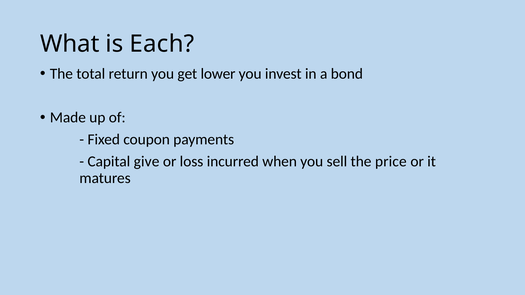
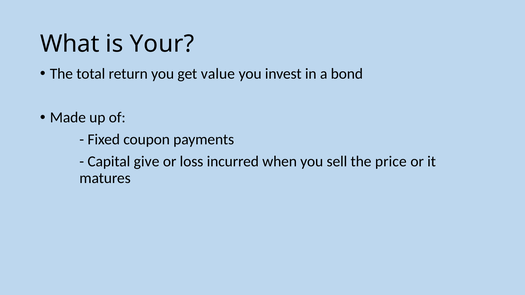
Each: Each -> Your (162, 44)
lower: lower -> value (218, 74)
